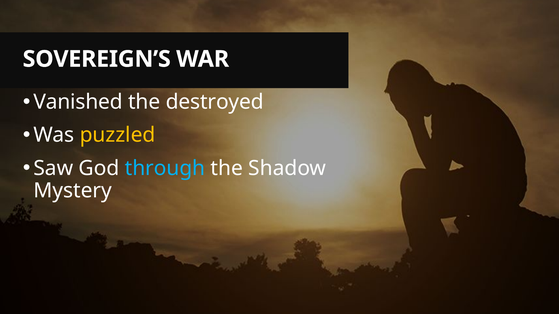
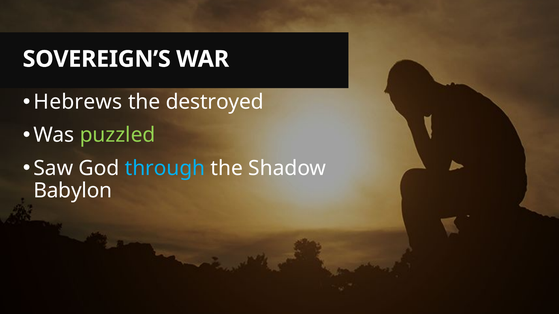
Vanished: Vanished -> Hebrews (78, 102)
puzzled colour: yellow -> light green (118, 135)
Mystery: Mystery -> Babylon (73, 191)
